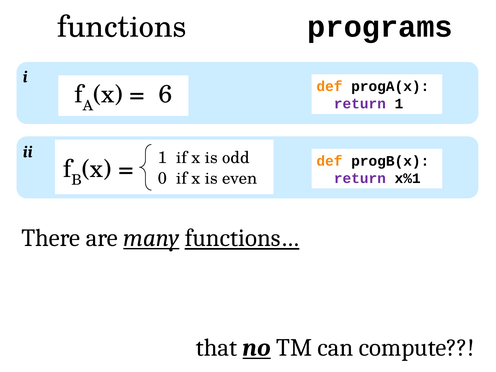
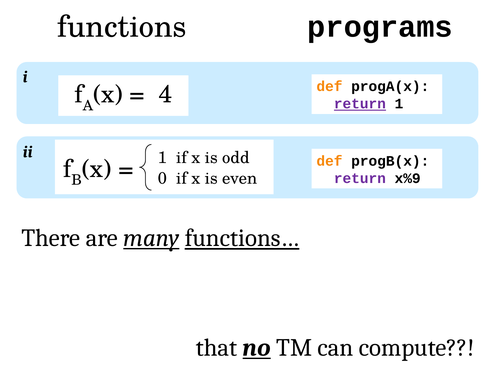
6: 6 -> 4 (165, 94)
return underline: none -> present (360, 104)
x%1: x%1 -> x%9 (408, 178)
